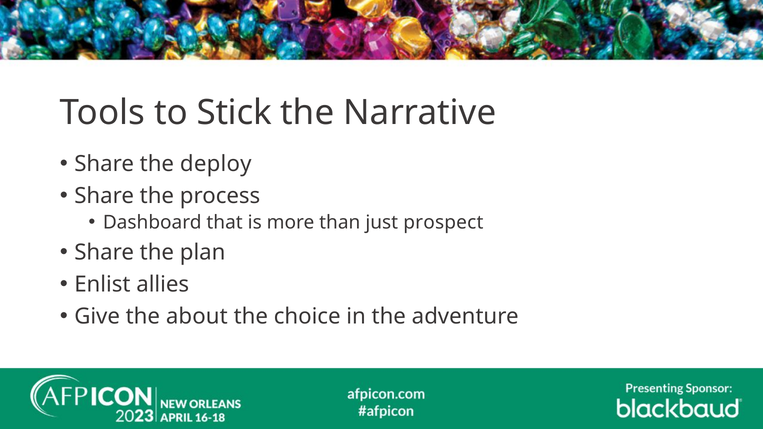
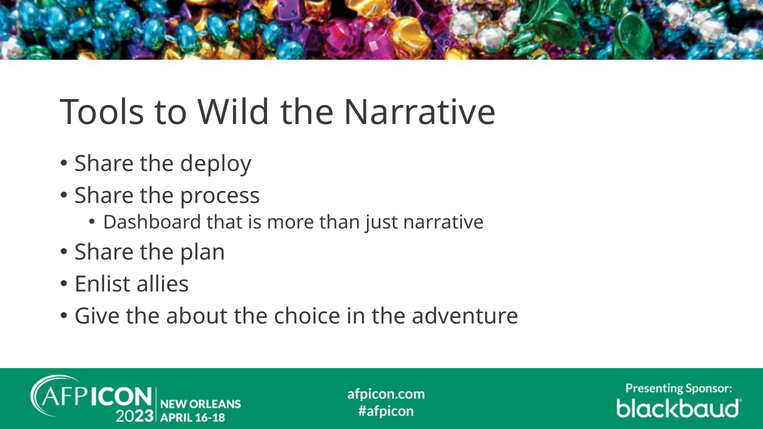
Stick: Stick -> Wild (234, 113)
just prospect: prospect -> narrative (443, 222)
